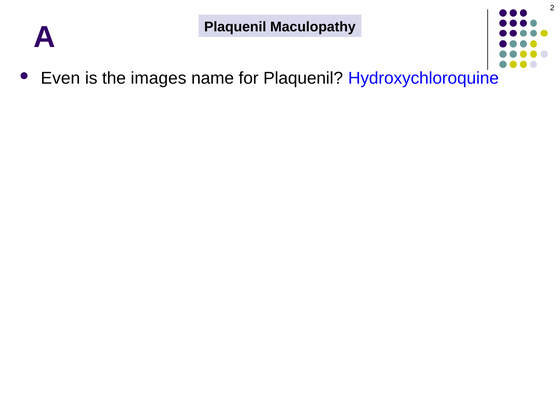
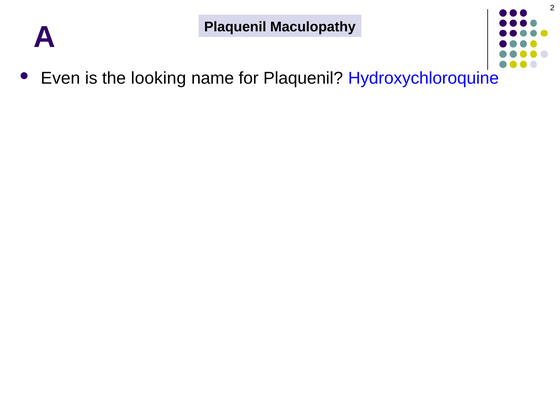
images: images -> looking (158, 78)
